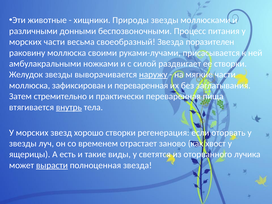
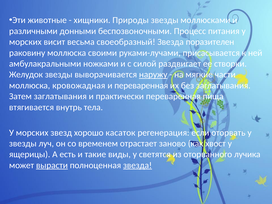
морских части: части -> висит (54, 42)
зафиксирован: зафиксирован -> кровожадная (79, 85)
Затем стремительно: стремительно -> заглатывания (60, 96)
внутрь underline: present -> none (69, 107)
хорошо створки: створки -> касаток (121, 133)
звезда underline: none -> present (138, 165)
